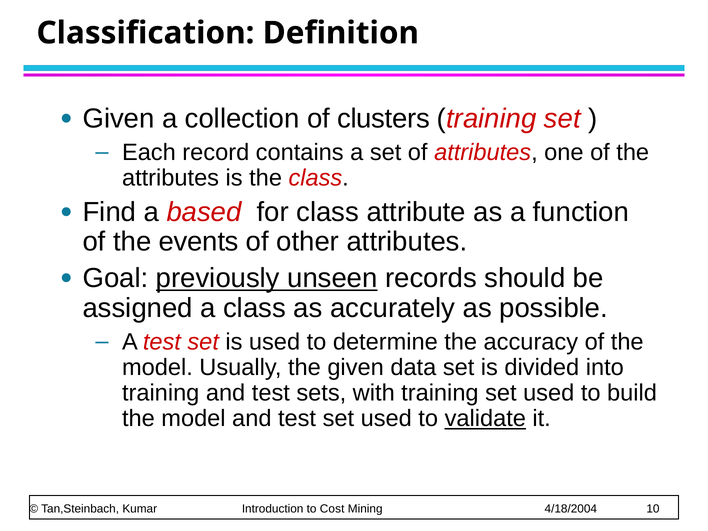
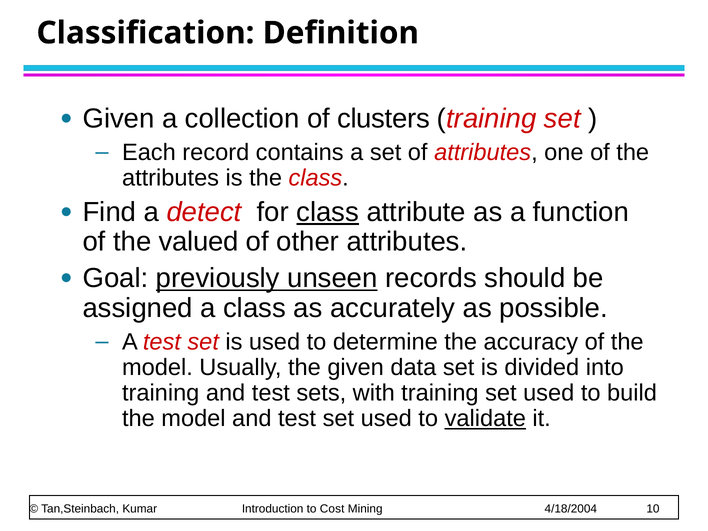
based: based -> detect (204, 212)
class underline: none -> present (328, 212)
events: events -> valued (199, 242)
